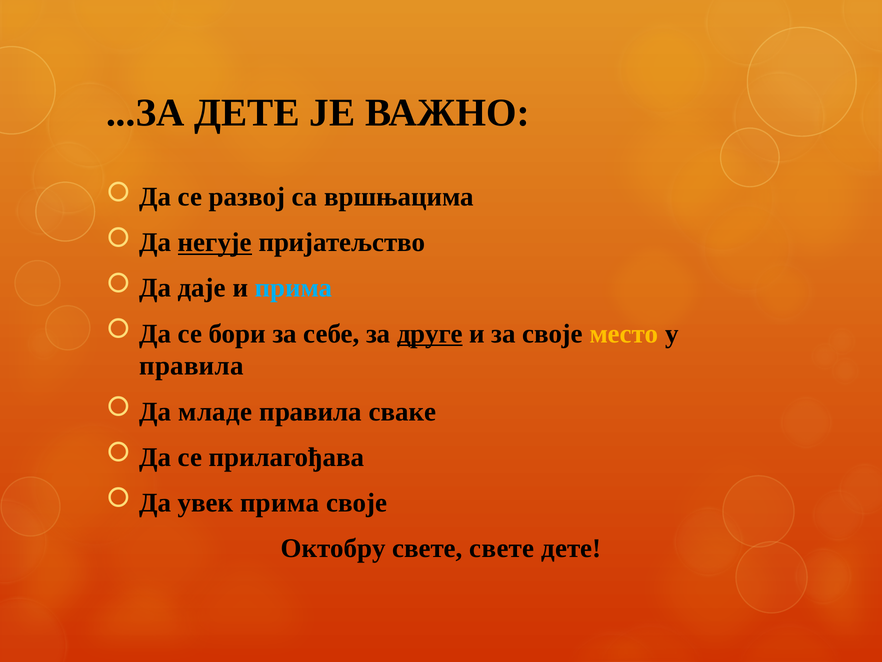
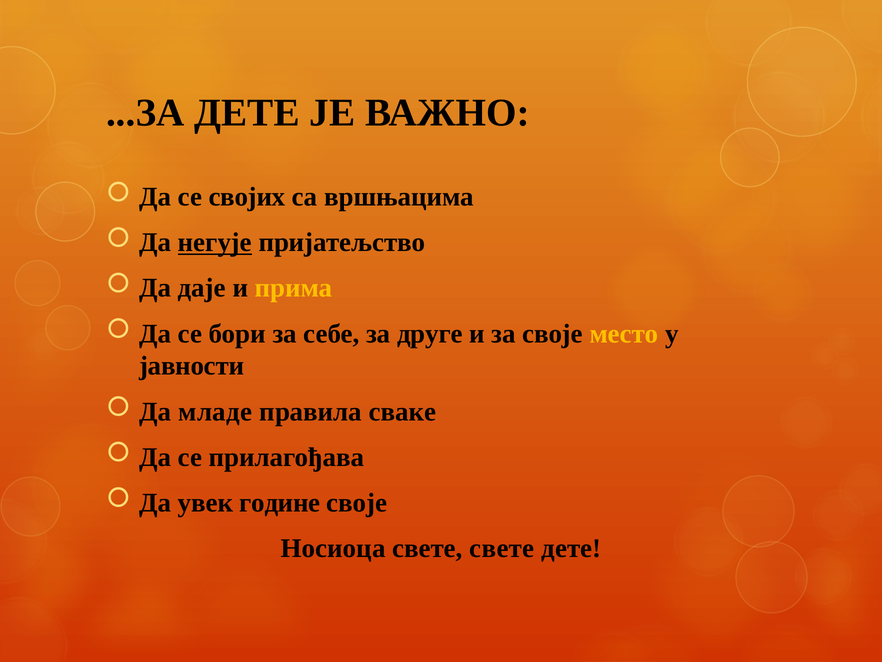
развој: развој -> својих (247, 197)
прима colour: light blue -> yellow (294, 288)
друге underline: present -> none (430, 333)
правила: правила -> јавности (192, 366)
увек прима: прима -> године (280, 502)
Октобру: Октобру -> Носиоца (333, 548)
